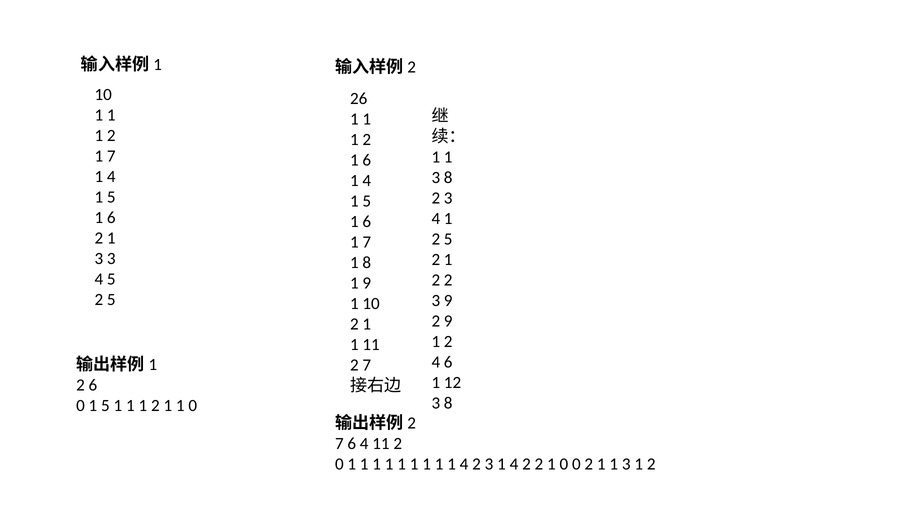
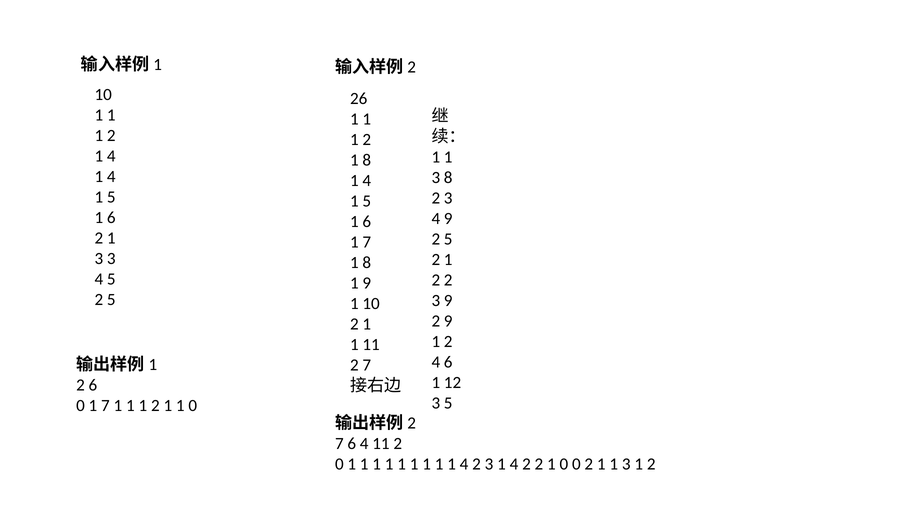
7: 7 -> 4 (111, 156)
6: 6 -> 8 (367, 160)
1: 1 -> 9 (448, 219)
8: 8 -> 5 (448, 403)
0 1 5: 5 -> 7 (105, 405)
